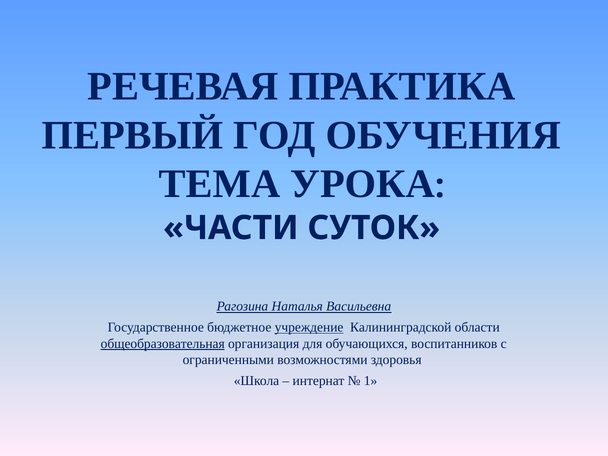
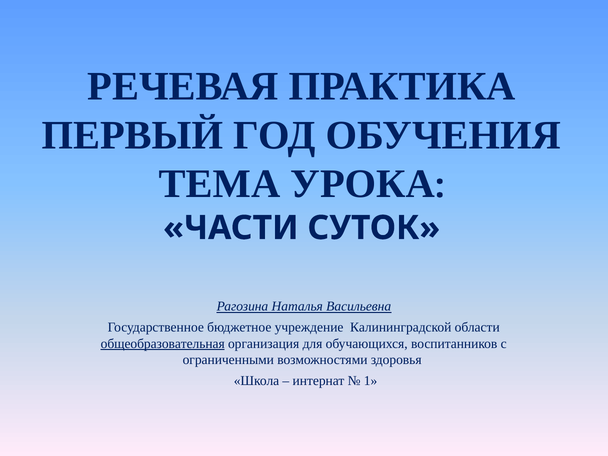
учреждение underline: present -> none (309, 327)
